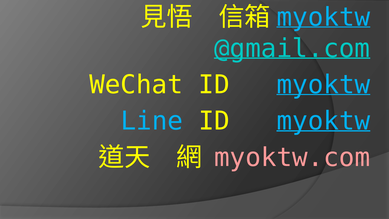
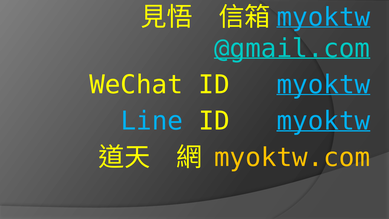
myoktw.com colour: pink -> yellow (292, 157)
